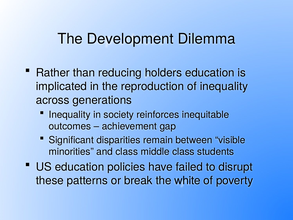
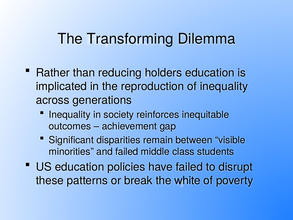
Development: Development -> Transforming (130, 39)
and class: class -> failed (127, 152)
